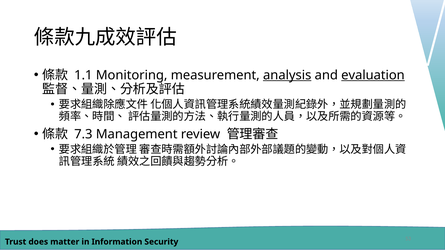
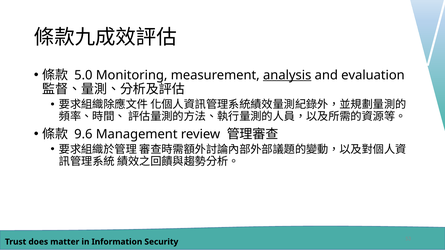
1.1: 1.1 -> 5.0 (83, 75)
evaluation underline: present -> none (373, 75)
7.3: 7.3 -> 9.6 (83, 134)
